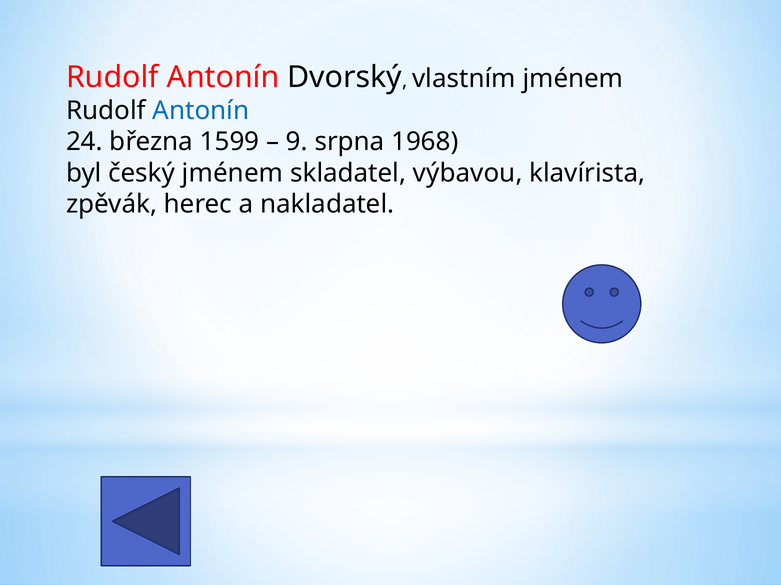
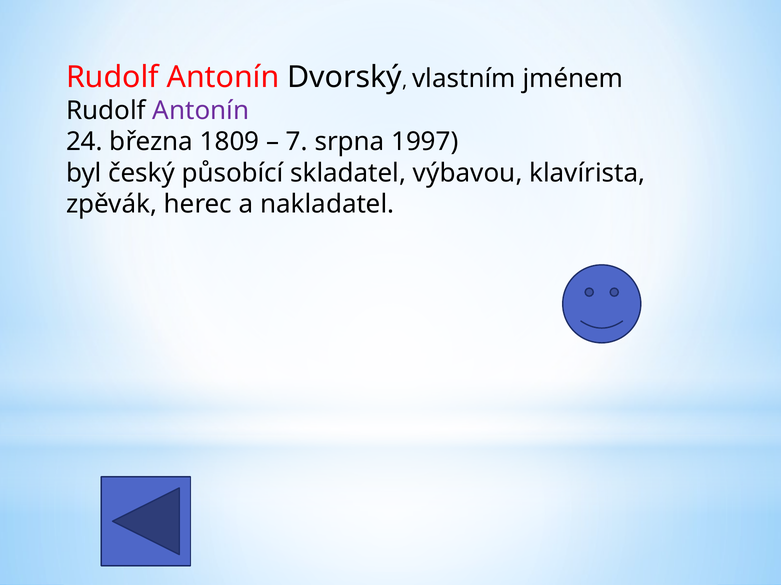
Antonín colour: blue -> purple (201, 111)
1599: 1599 -> 1809 (230, 142)
9: 9 -> 7 (297, 142)
1968: 1968 -> 1997 (425, 142)
český jménem: jménem -> působící (233, 173)
